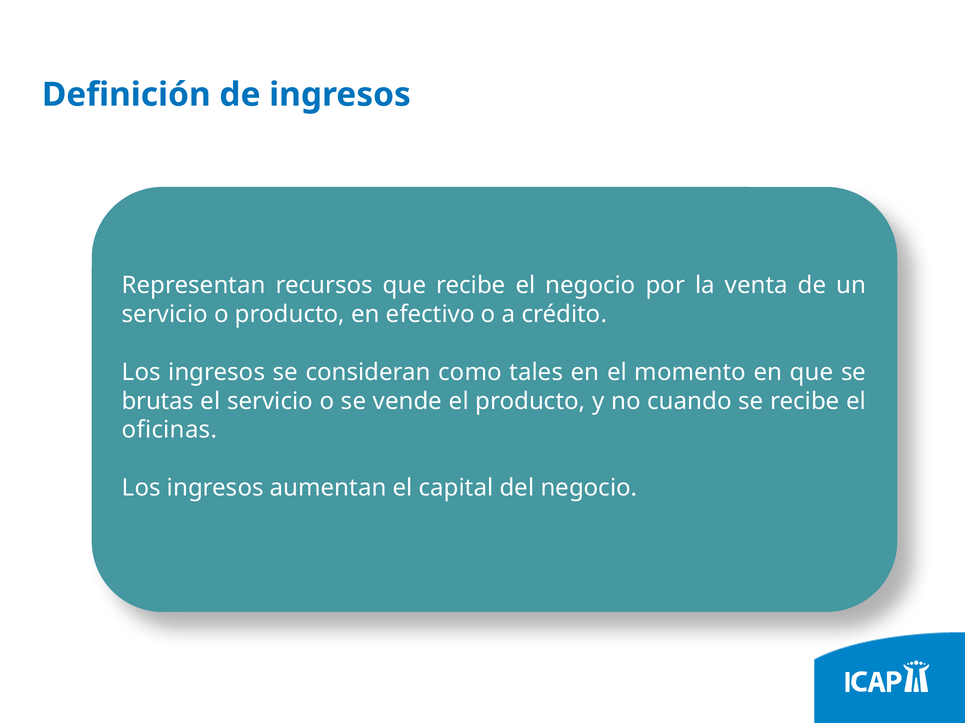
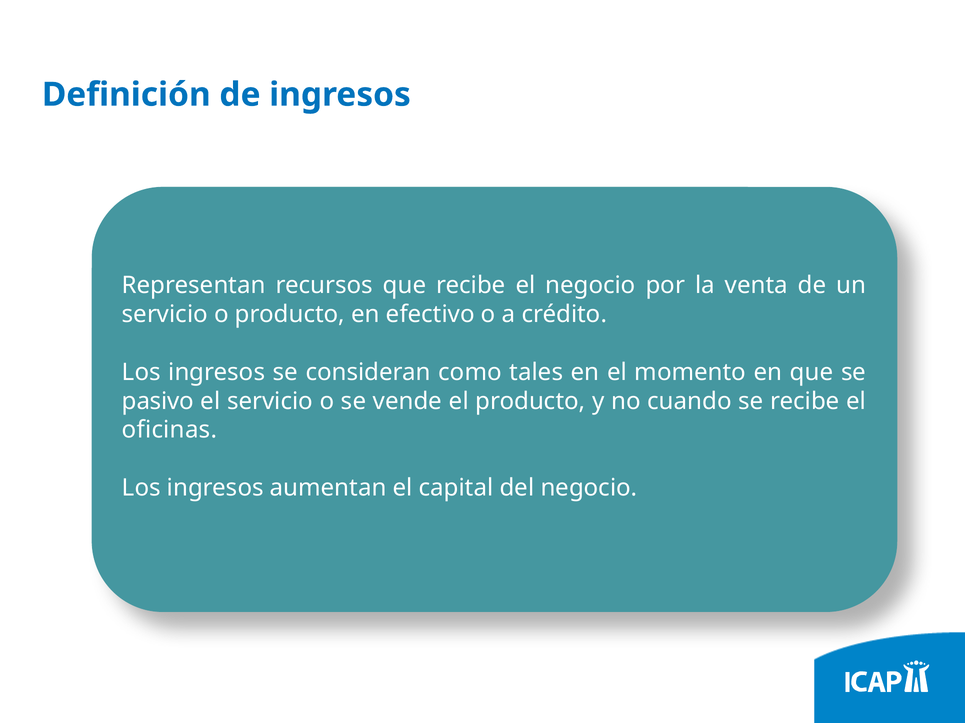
brutas: brutas -> pasivo (158, 402)
